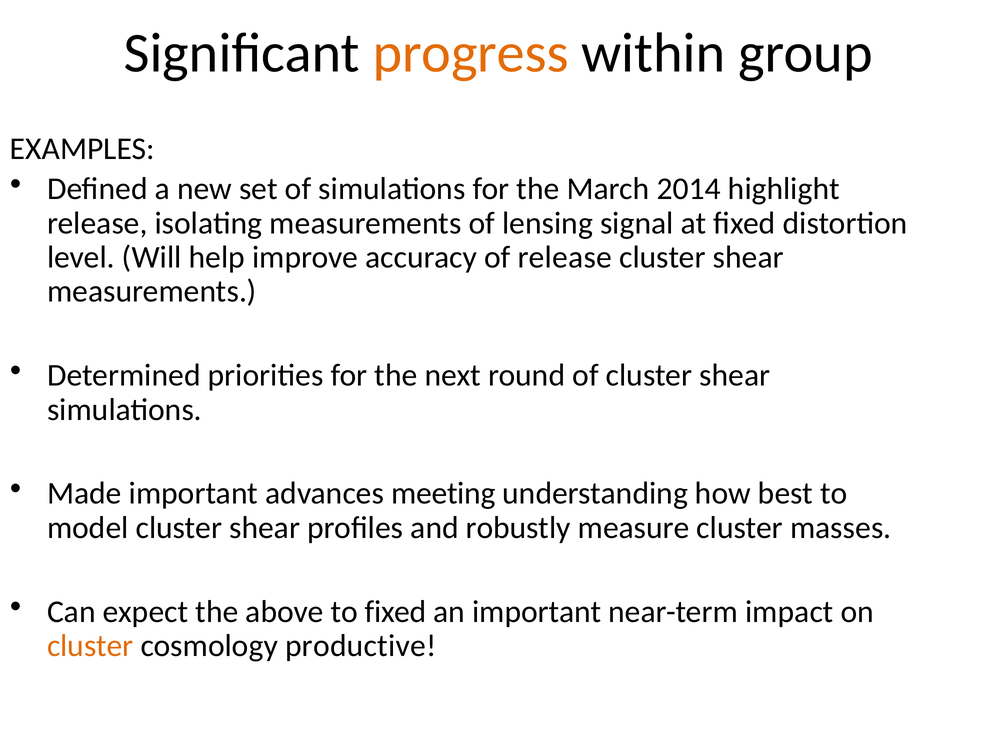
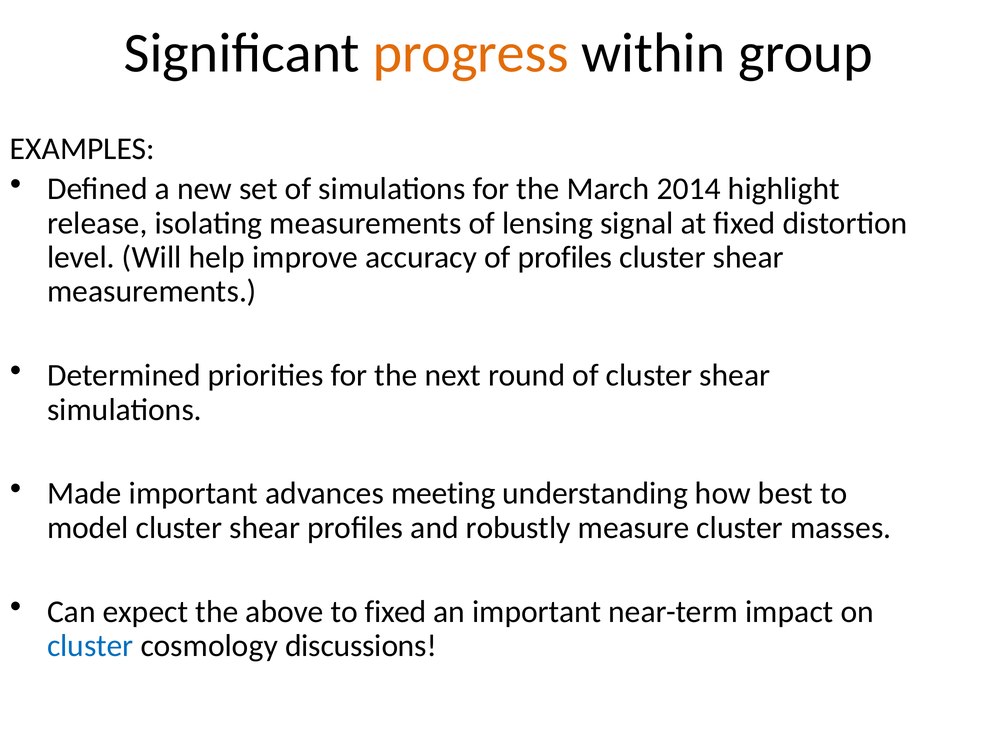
of release: release -> profiles (565, 257)
cluster colour: orange -> blue (90, 646)
productive: productive -> discussions (361, 646)
